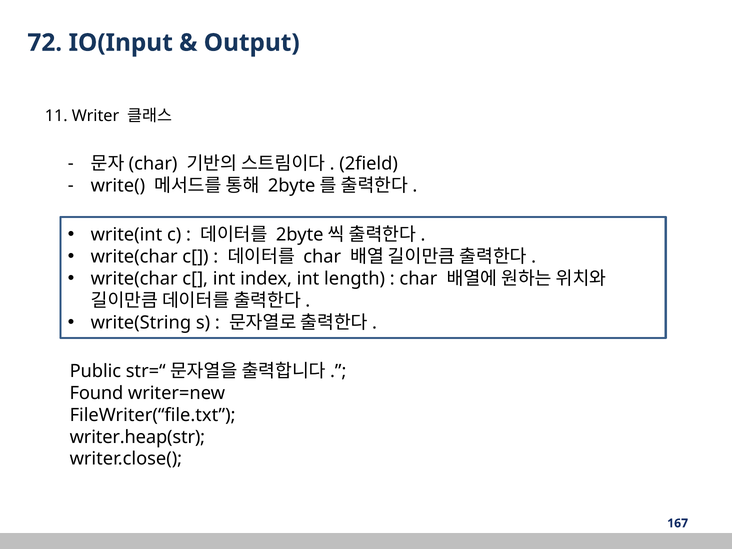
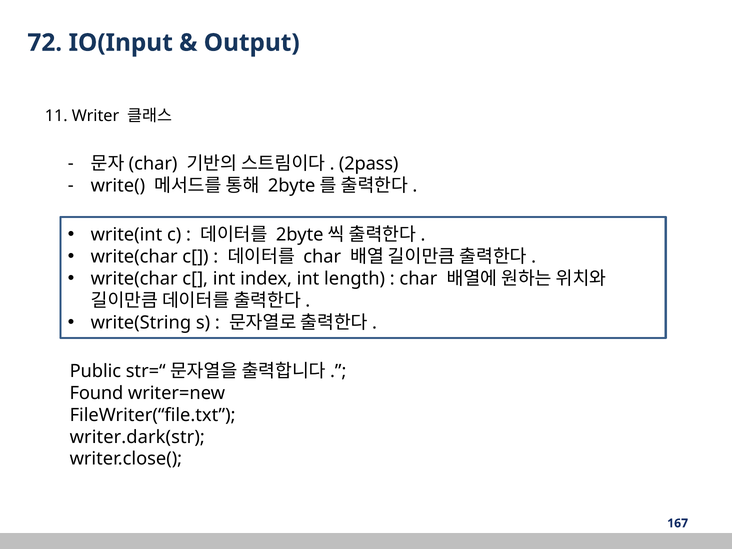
2field: 2field -> 2pass (369, 164)
writer.heap(str: writer.heap(str -> writer.dark(str (137, 437)
